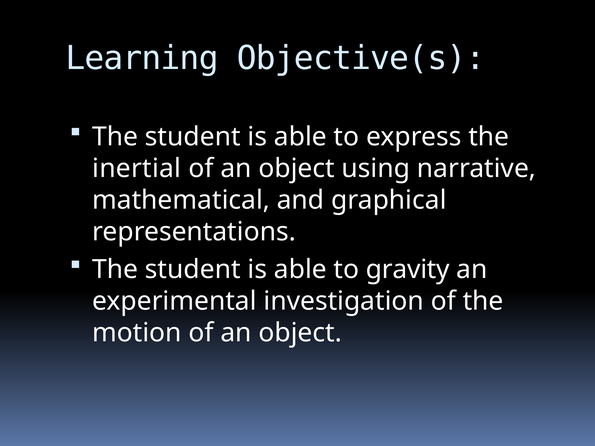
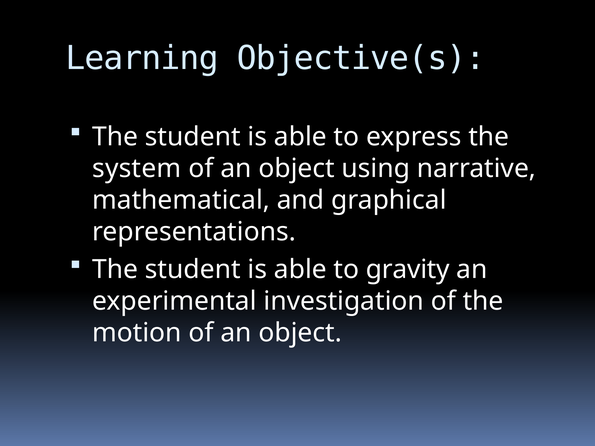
inertial: inertial -> system (137, 168)
